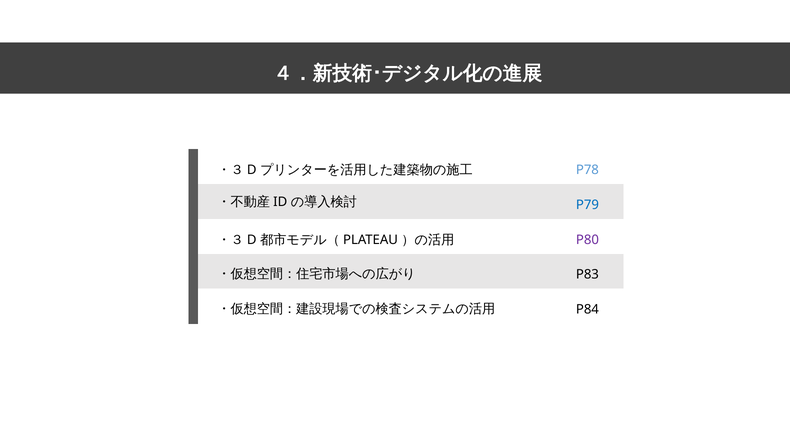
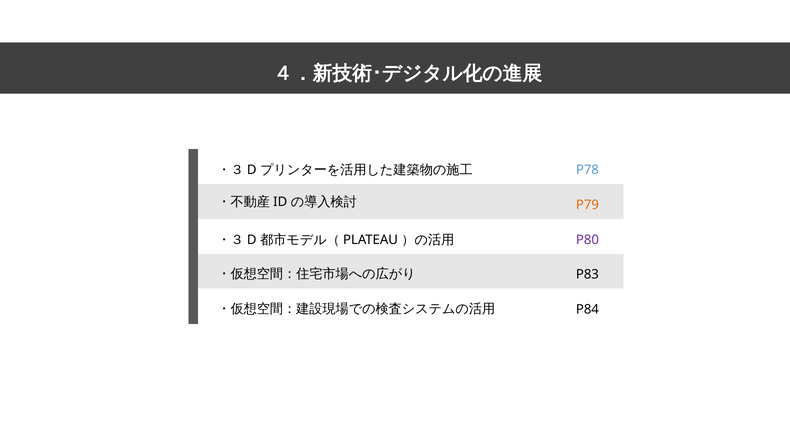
P79 colour: blue -> orange (587, 205)
